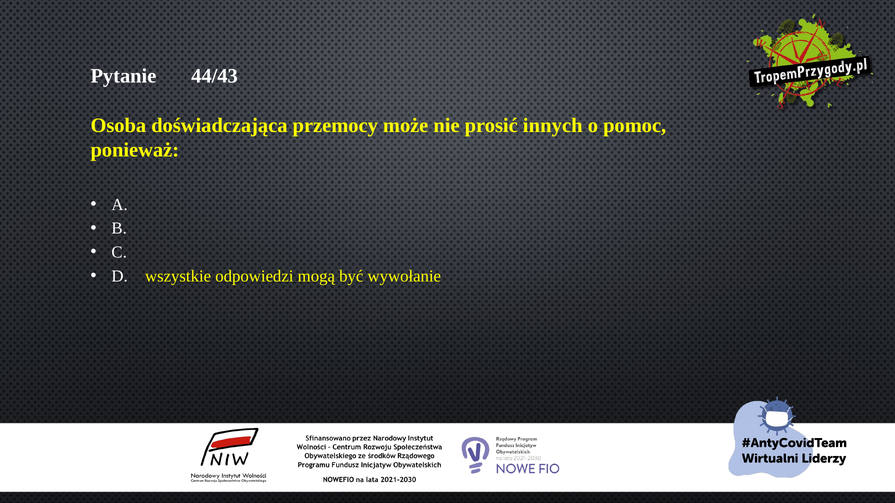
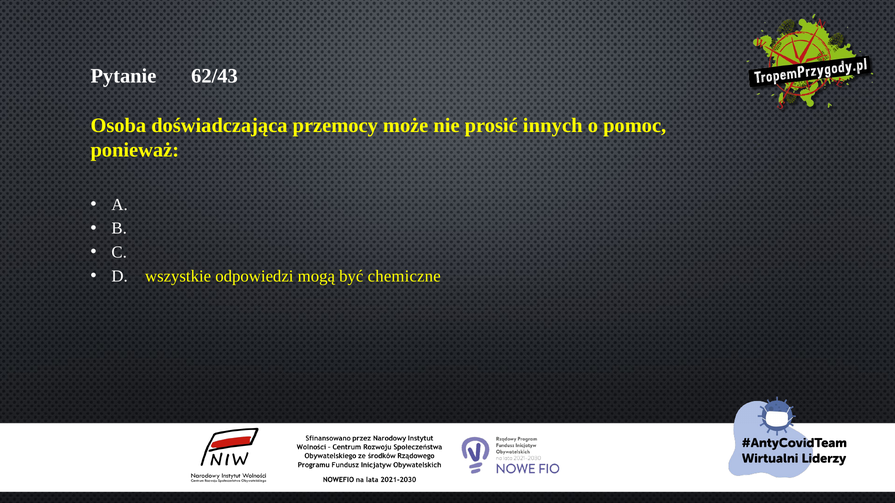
44/43: 44/43 -> 62/43 (215, 76)
wywołanie: wywołanie -> chemiczne (404, 276)
